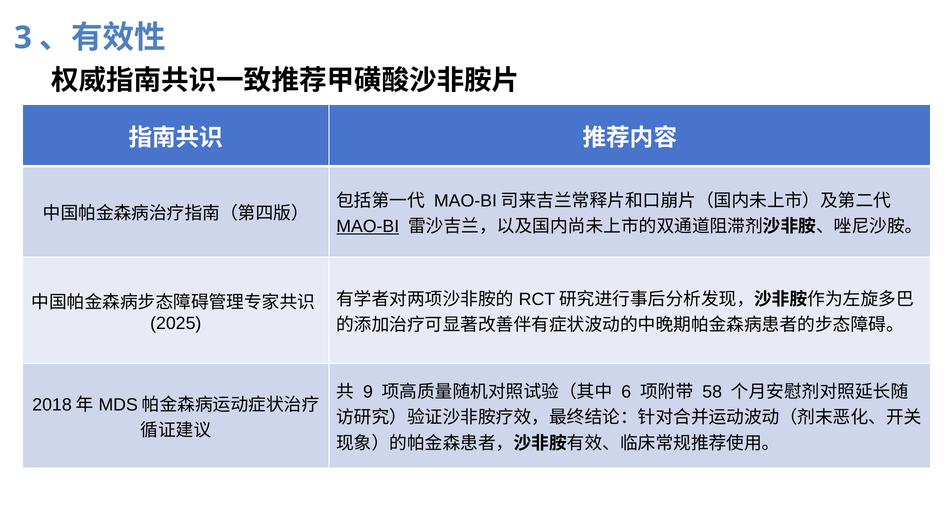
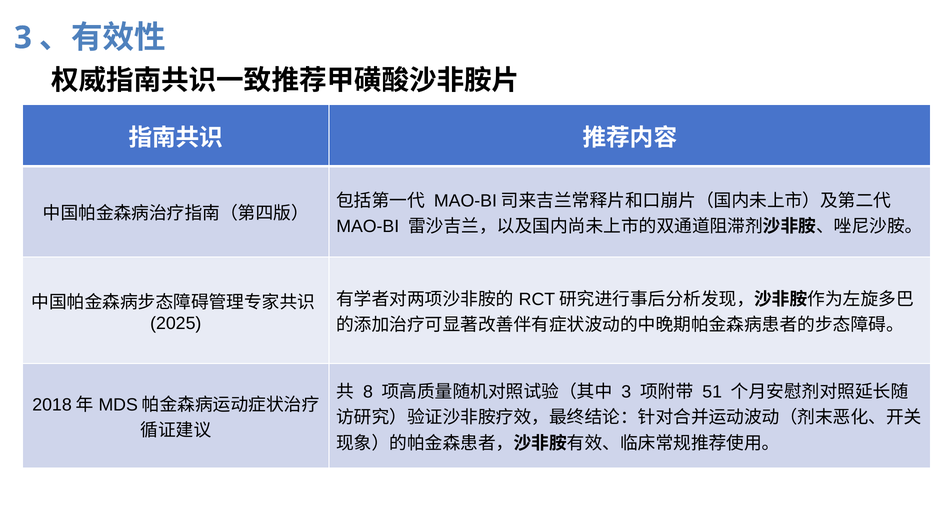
MAO-BI underline: present -> none (368, 226)
9: 9 -> 8 (368, 392)
6: 6 -> 3 (626, 392)
58: 58 -> 51 (712, 392)
